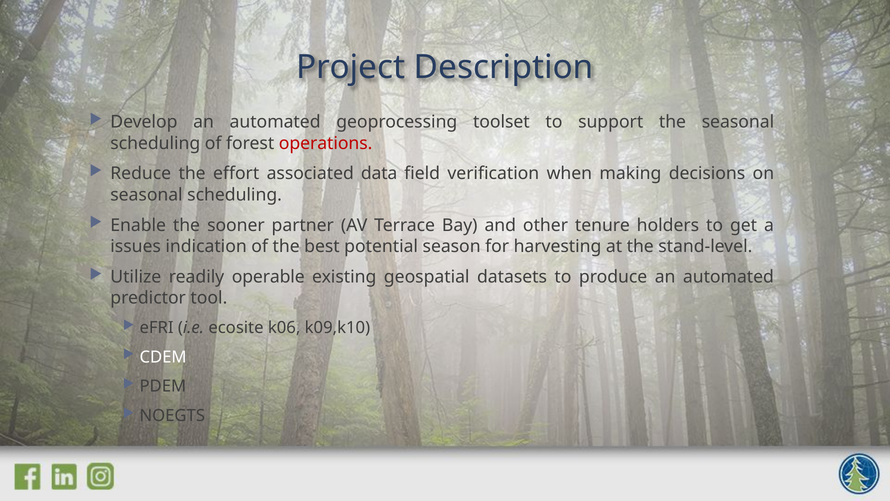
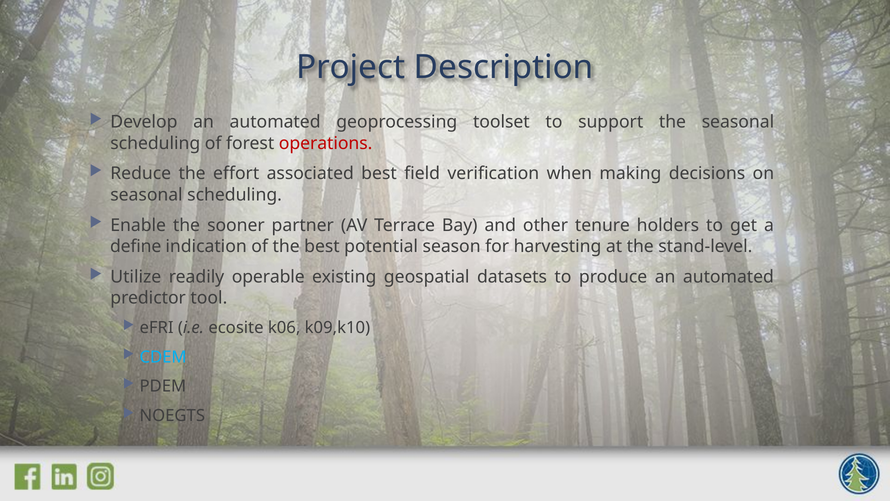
associated data: data -> best (379, 174)
issues: issues -> define (136, 246)
CDEM colour: white -> light blue (163, 357)
